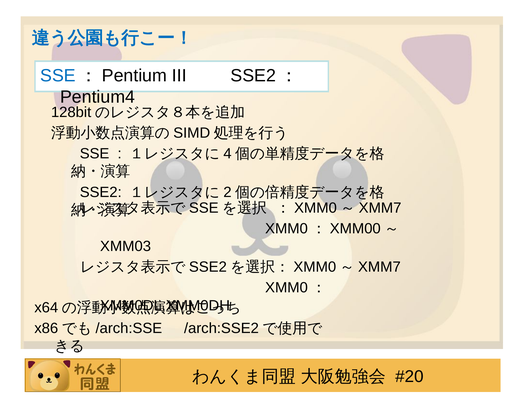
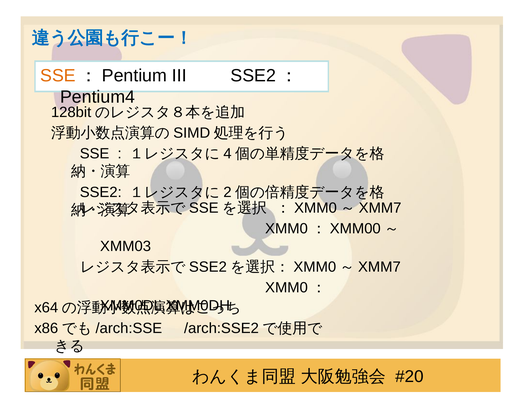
SSE colour: blue -> orange (58, 76)
